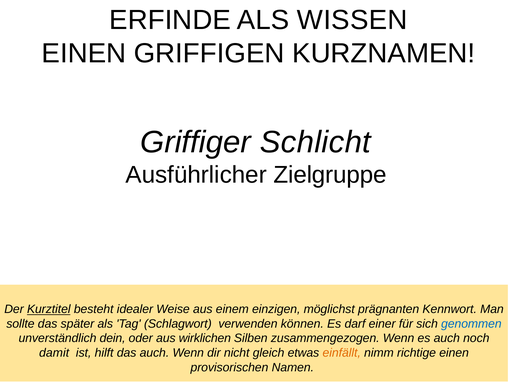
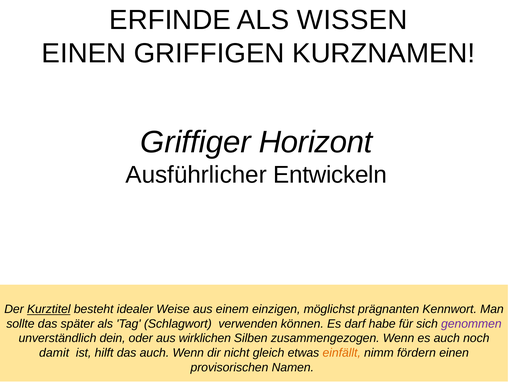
Schlicht: Schlicht -> Horizont (316, 142)
Zielgruppe: Zielgruppe -> Entwickeln (330, 175)
einer: einer -> habe (382, 324)
genommen colour: blue -> purple (471, 324)
richtige: richtige -> fördern (416, 353)
